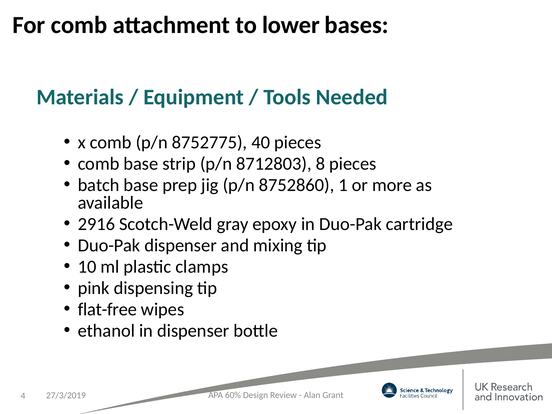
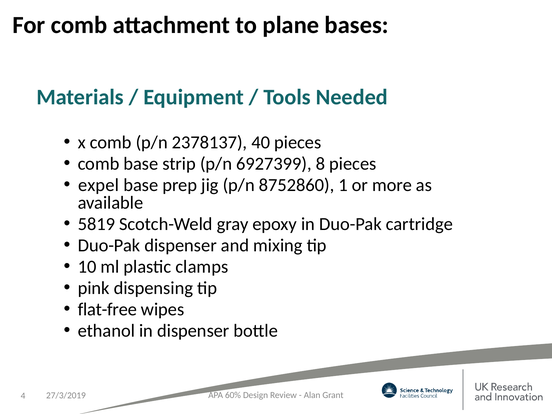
lower: lower -> plane (291, 25)
8752775: 8752775 -> 2378137 (210, 142)
8712803: 8712803 -> 6927399 (274, 164)
batch: batch -> expel (98, 185)
2916: 2916 -> 5819 (96, 224)
